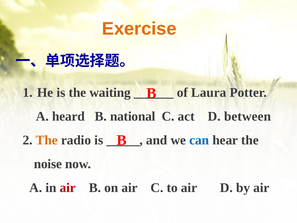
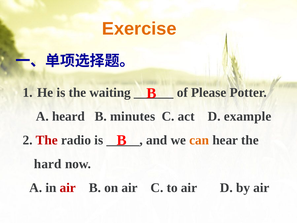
Laura: Laura -> Please (209, 92)
national: national -> minutes (133, 116)
between: between -> example (248, 116)
The colour: orange -> red (47, 140)
can colour: blue -> orange (199, 140)
noise: noise -> hard (48, 164)
